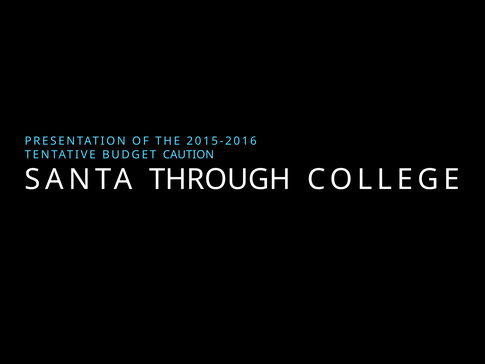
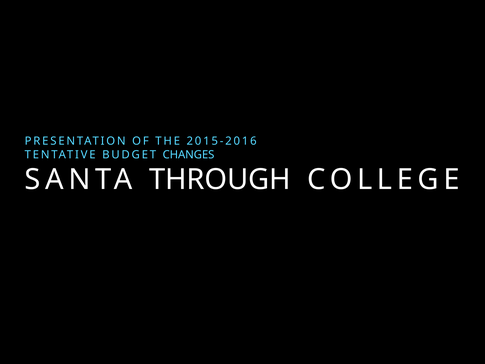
CAUTION: CAUTION -> CHANGES (189, 155)
